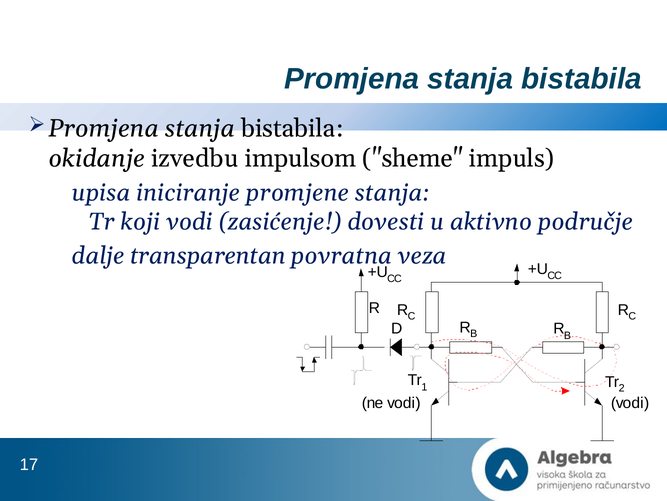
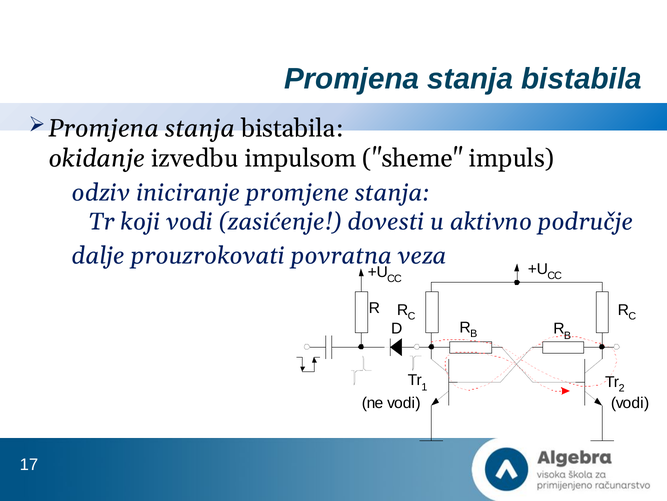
upisa: upisa -> odziv (101, 193)
transparentan: transparentan -> prouzrokovati (208, 255)
